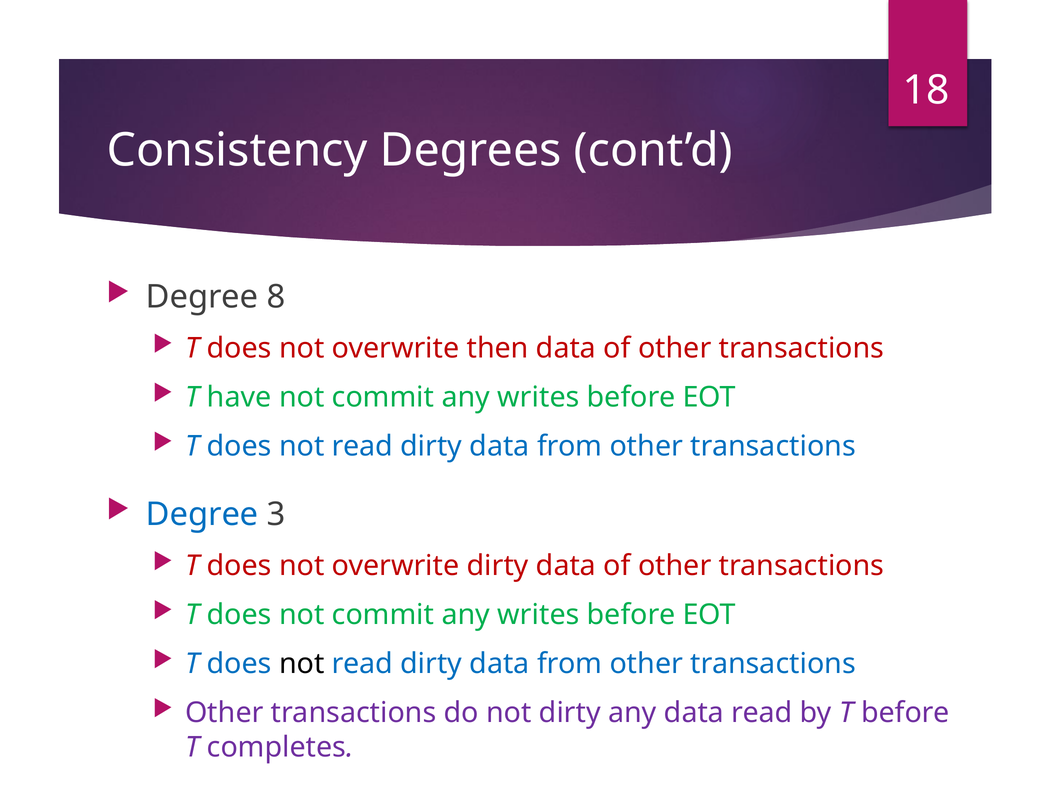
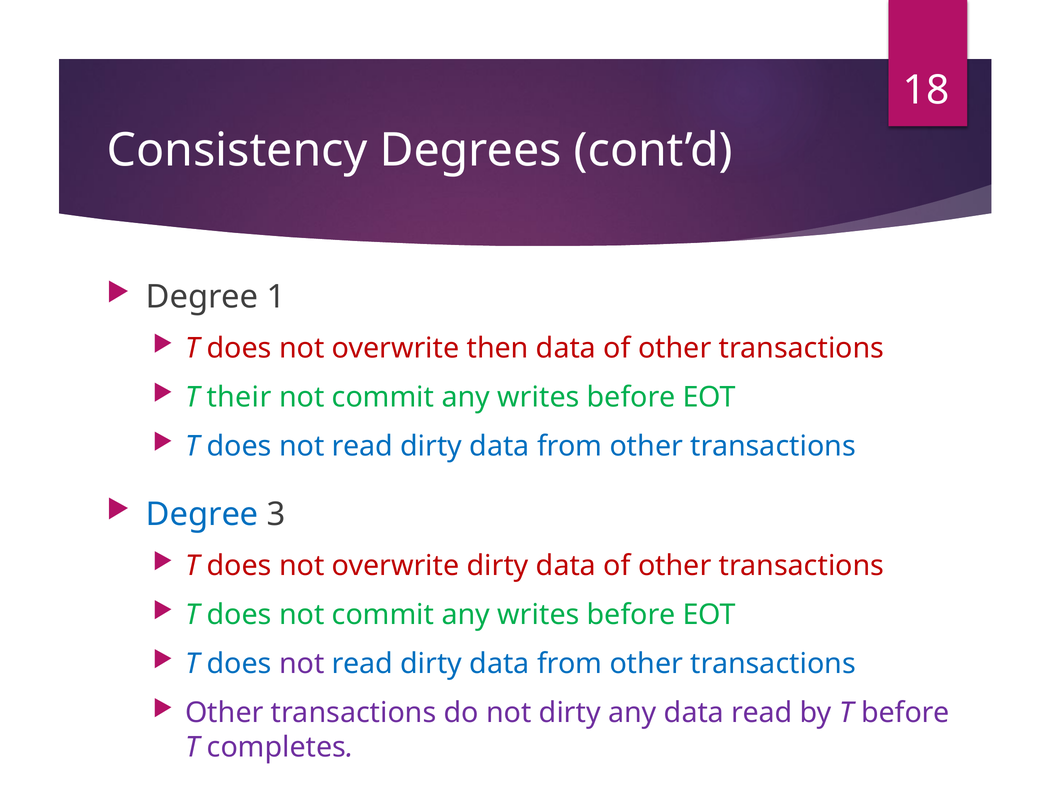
8: 8 -> 1 (276, 297)
have: have -> their (239, 397)
not colour: black -> purple (302, 663)
